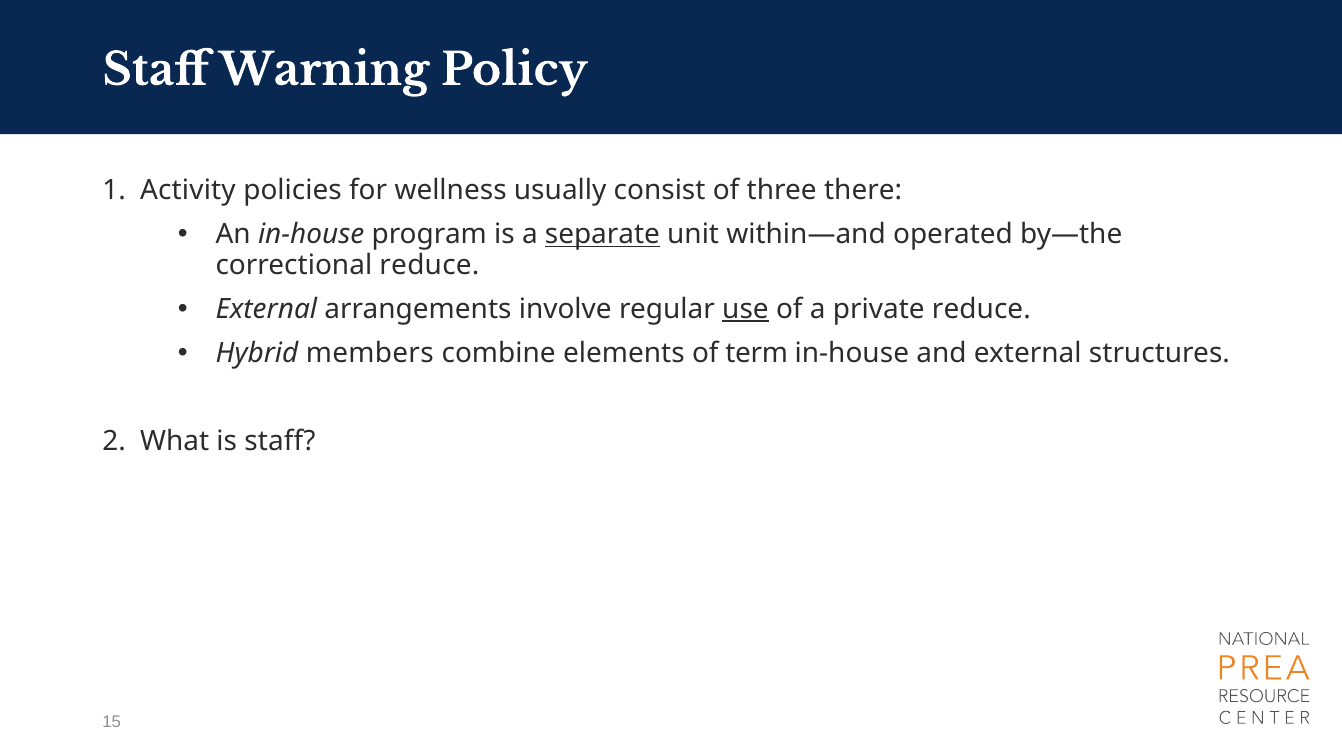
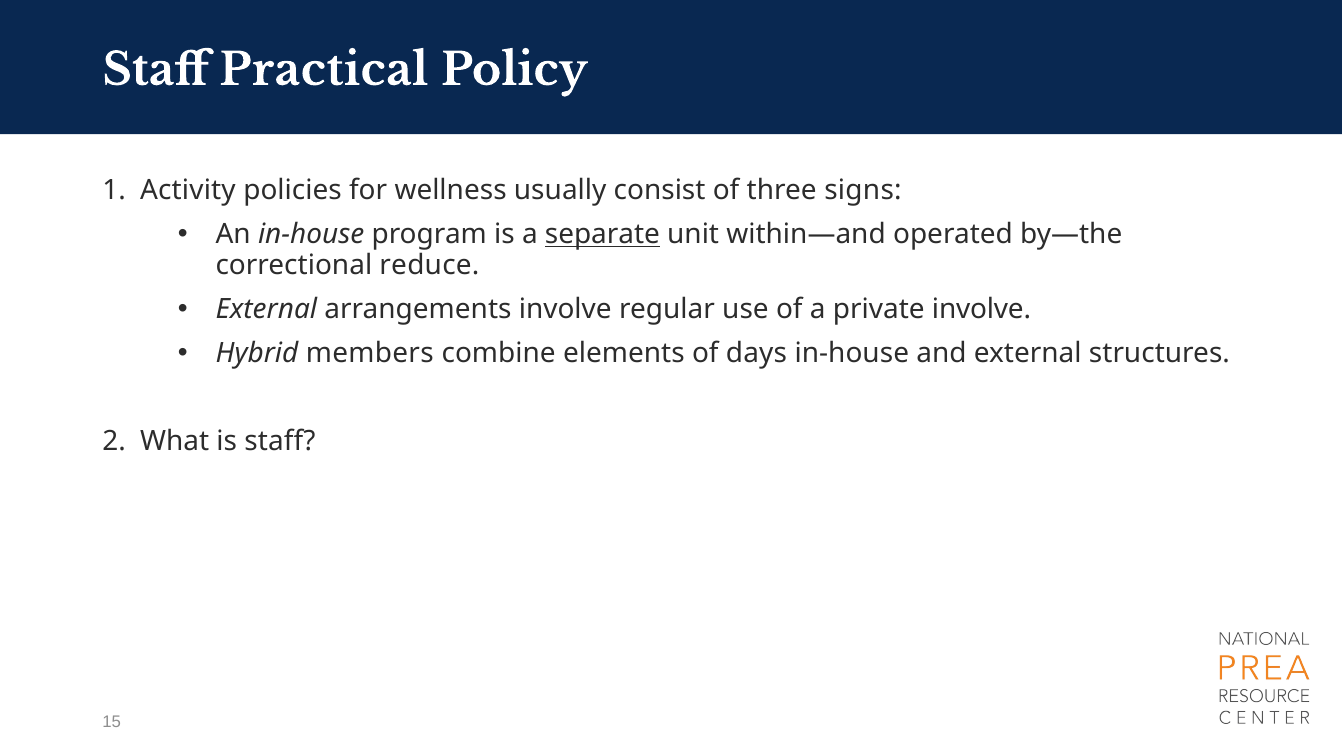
Warning: Warning -> Practical (324, 70)
there: there -> signs (863, 190)
use underline: present -> none (745, 309)
private reduce: reduce -> involve (982, 309)
term: term -> days (756, 353)
